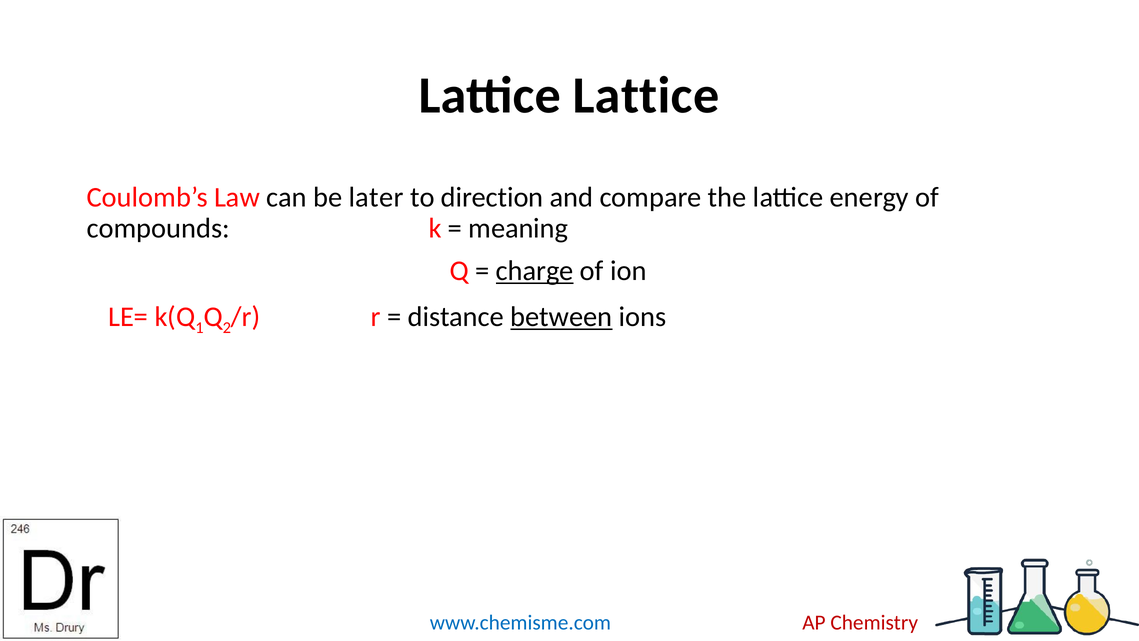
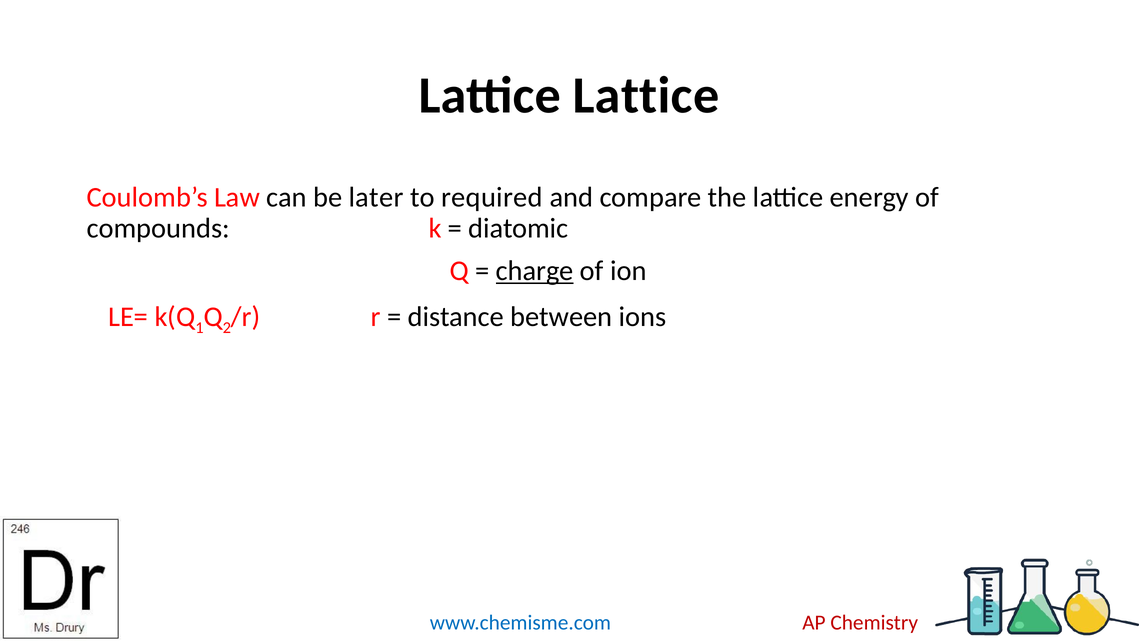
direction: direction -> required (492, 197)
meaning: meaning -> diatomic (518, 228)
between underline: present -> none (561, 317)
